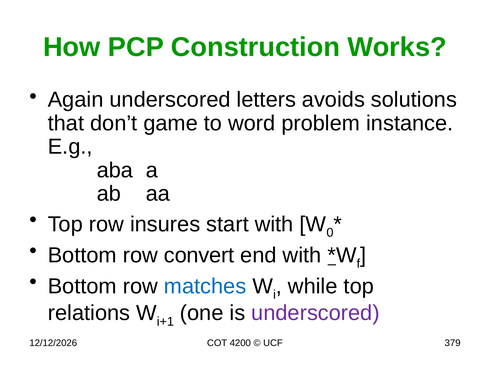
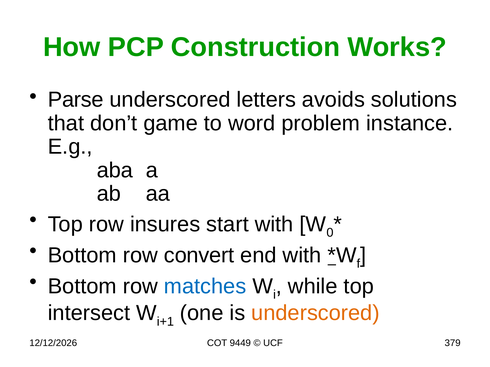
Again: Again -> Parse (76, 100)
relations: relations -> intersect (89, 314)
underscored colour: purple -> orange (316, 314)
4200: 4200 -> 9449 (240, 344)
